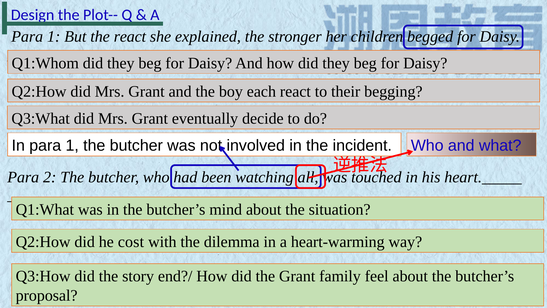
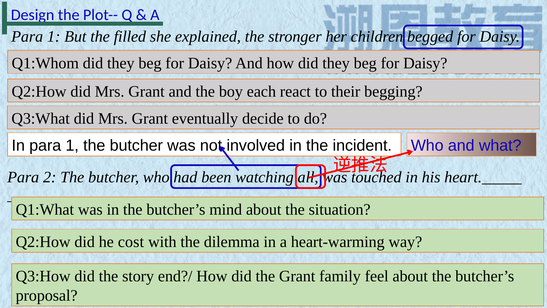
the react: react -> filled (130, 37)
